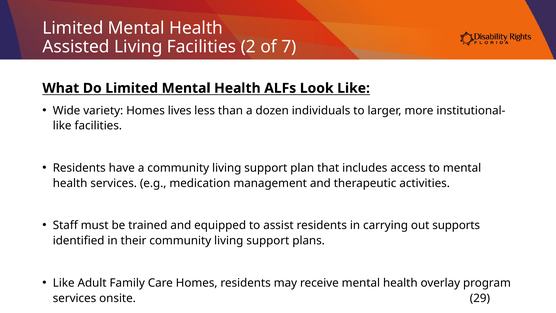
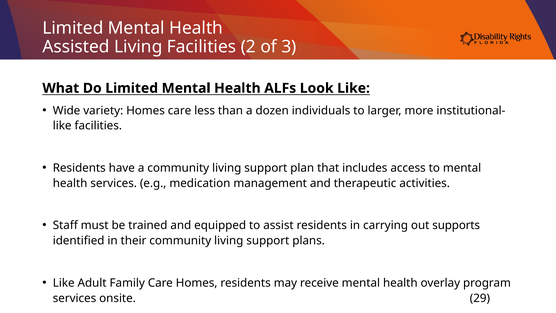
7: 7 -> 3 (289, 47)
Homes lives: lives -> care (180, 110)
